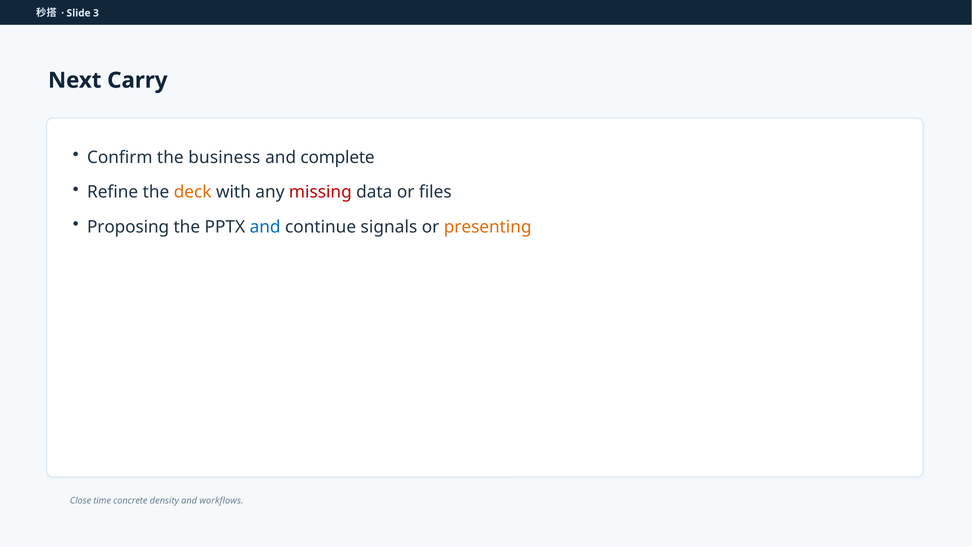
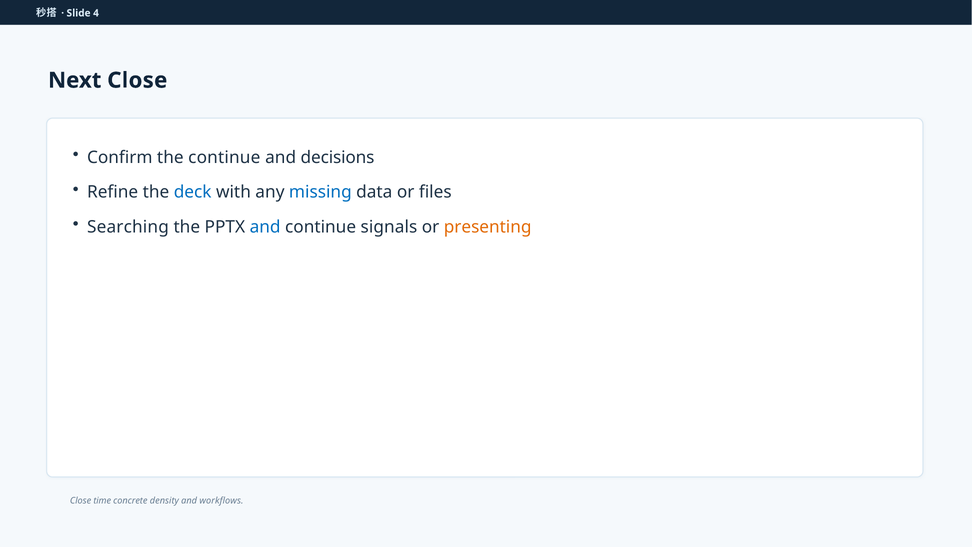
3: 3 -> 4 (96, 13)
Next Carry: Carry -> Close (137, 80)
the business: business -> continue (224, 157)
complete: complete -> decisions (338, 157)
deck colour: orange -> blue (193, 192)
missing colour: red -> blue (320, 192)
Proposing: Proposing -> Searching (128, 227)
